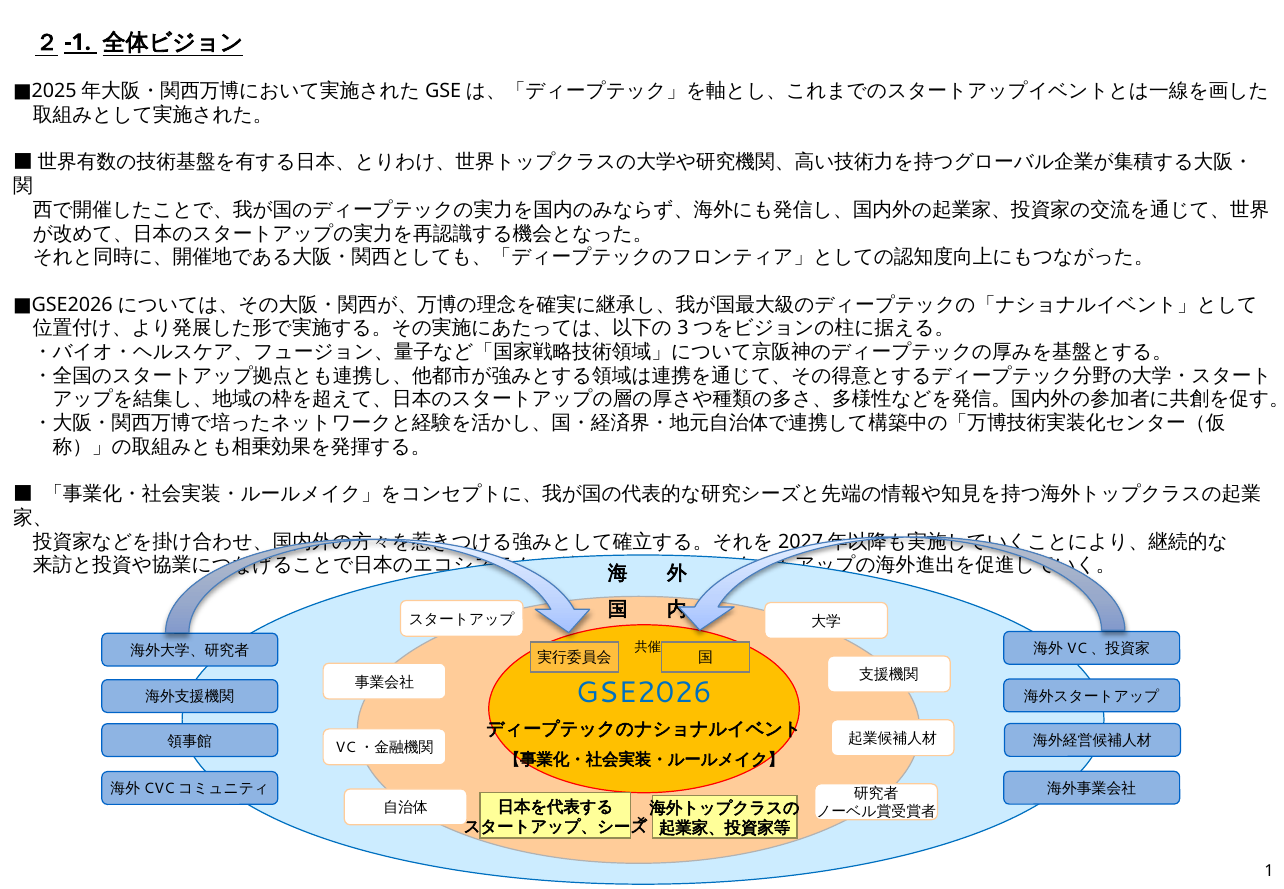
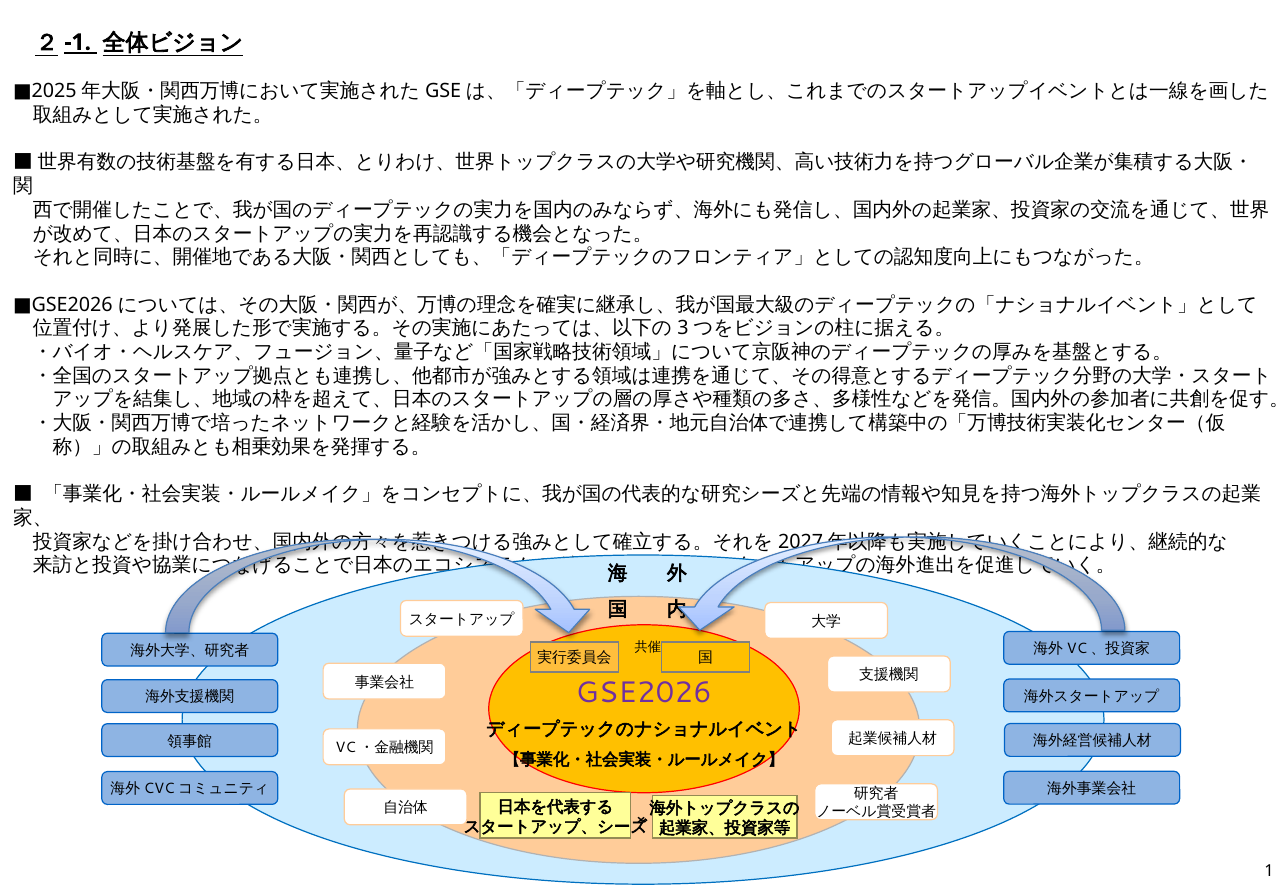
GSE2026 colour: blue -> purple (644, 693)
